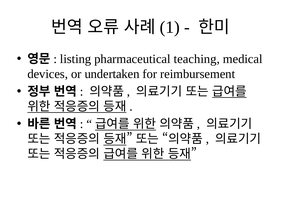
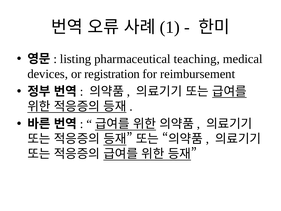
undertaken: undertaken -> registration (112, 74)
